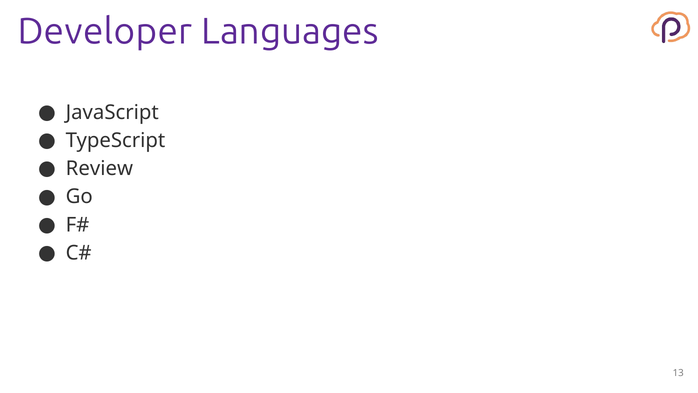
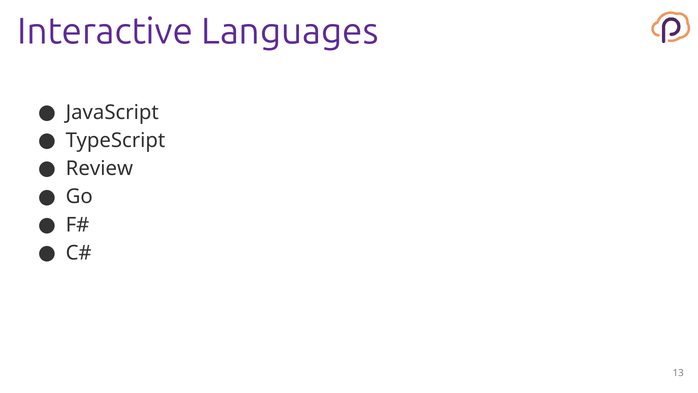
Developer: Developer -> Interactive (105, 32)
